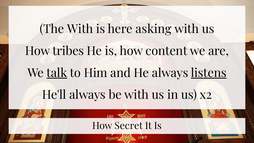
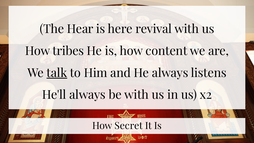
The With: With -> Hear (80, 29)
asking: asking -> revival (154, 29)
listens underline: present -> none (209, 73)
